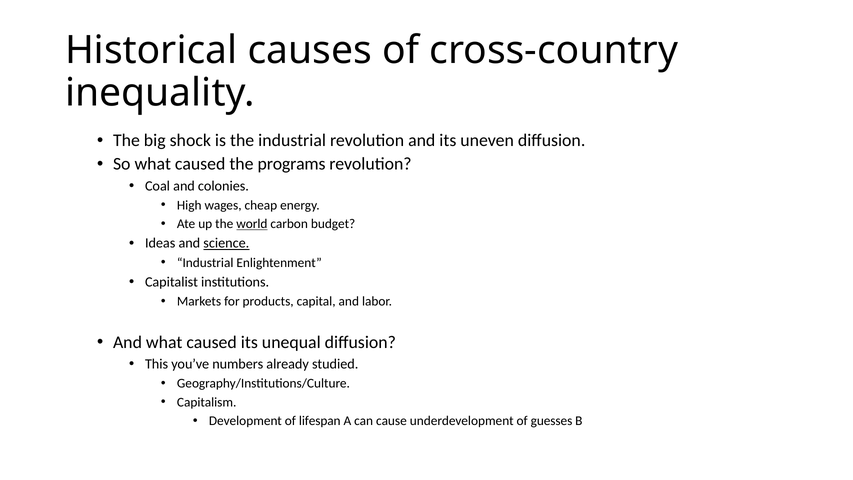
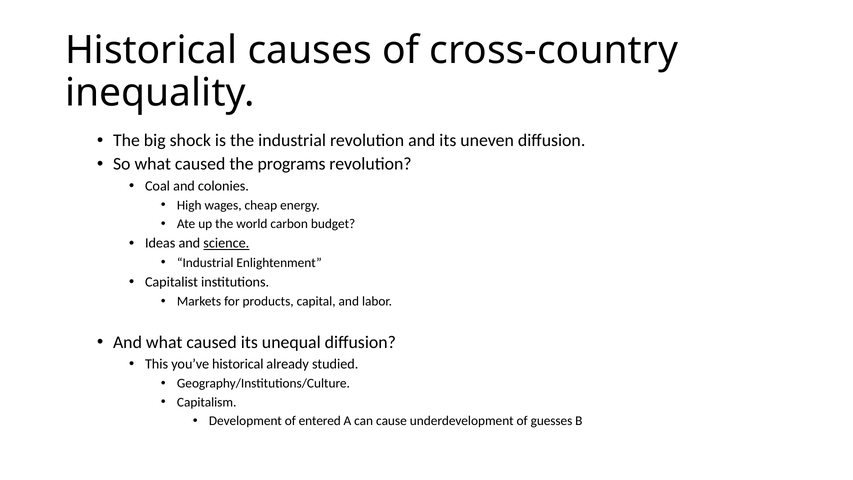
world underline: present -> none (252, 224)
you’ve numbers: numbers -> historical (238, 364)
lifespan: lifespan -> entered (320, 421)
